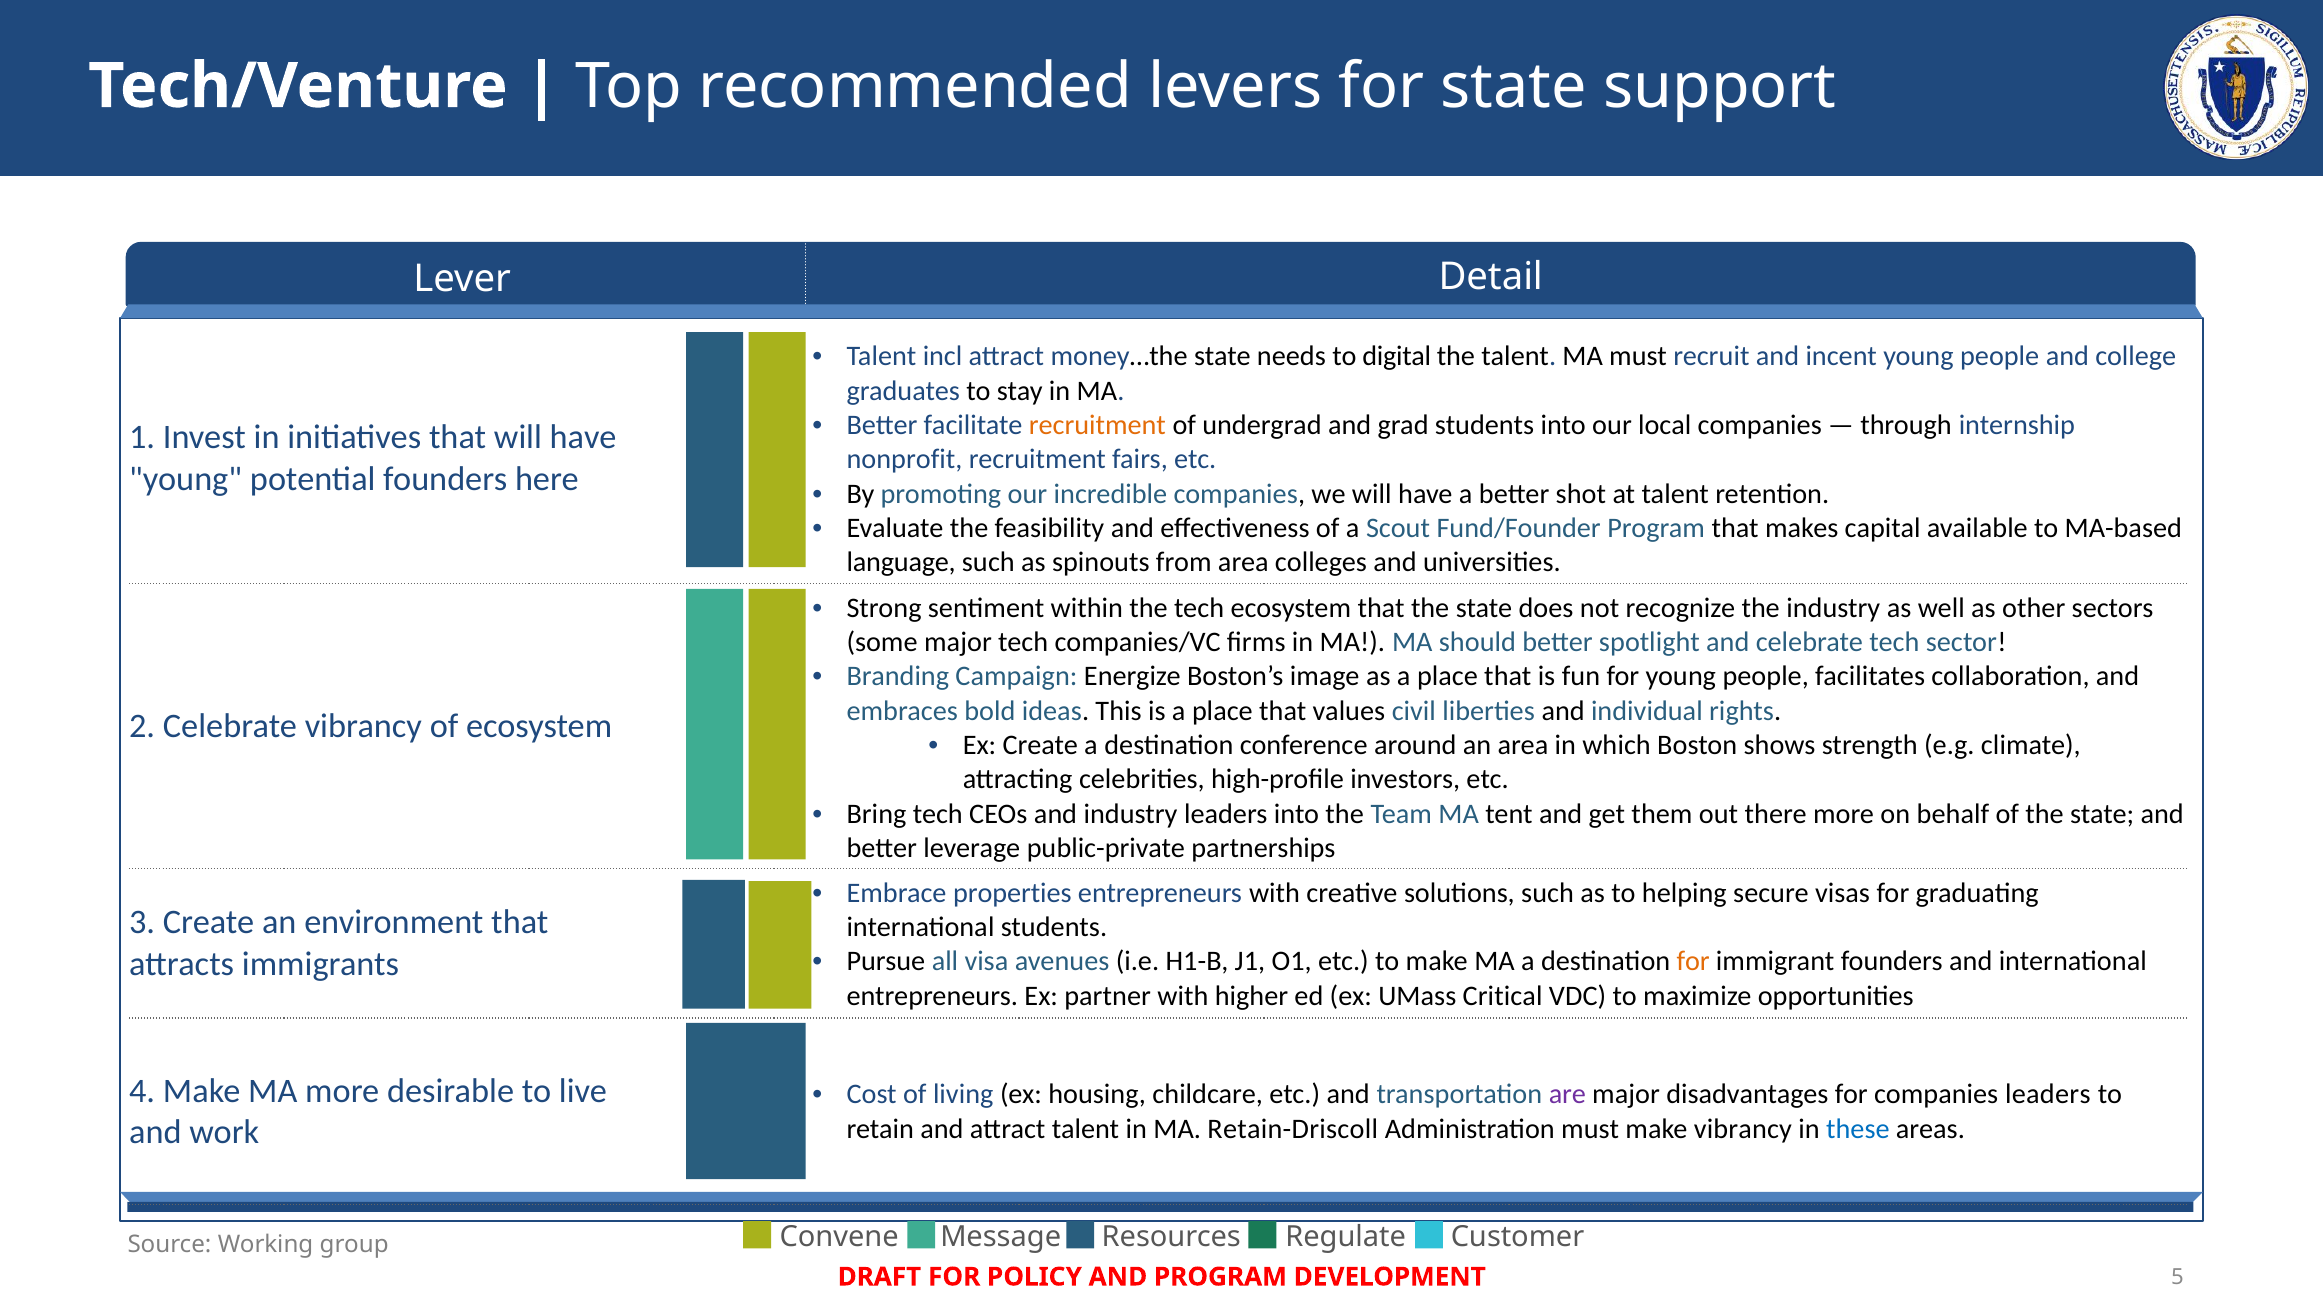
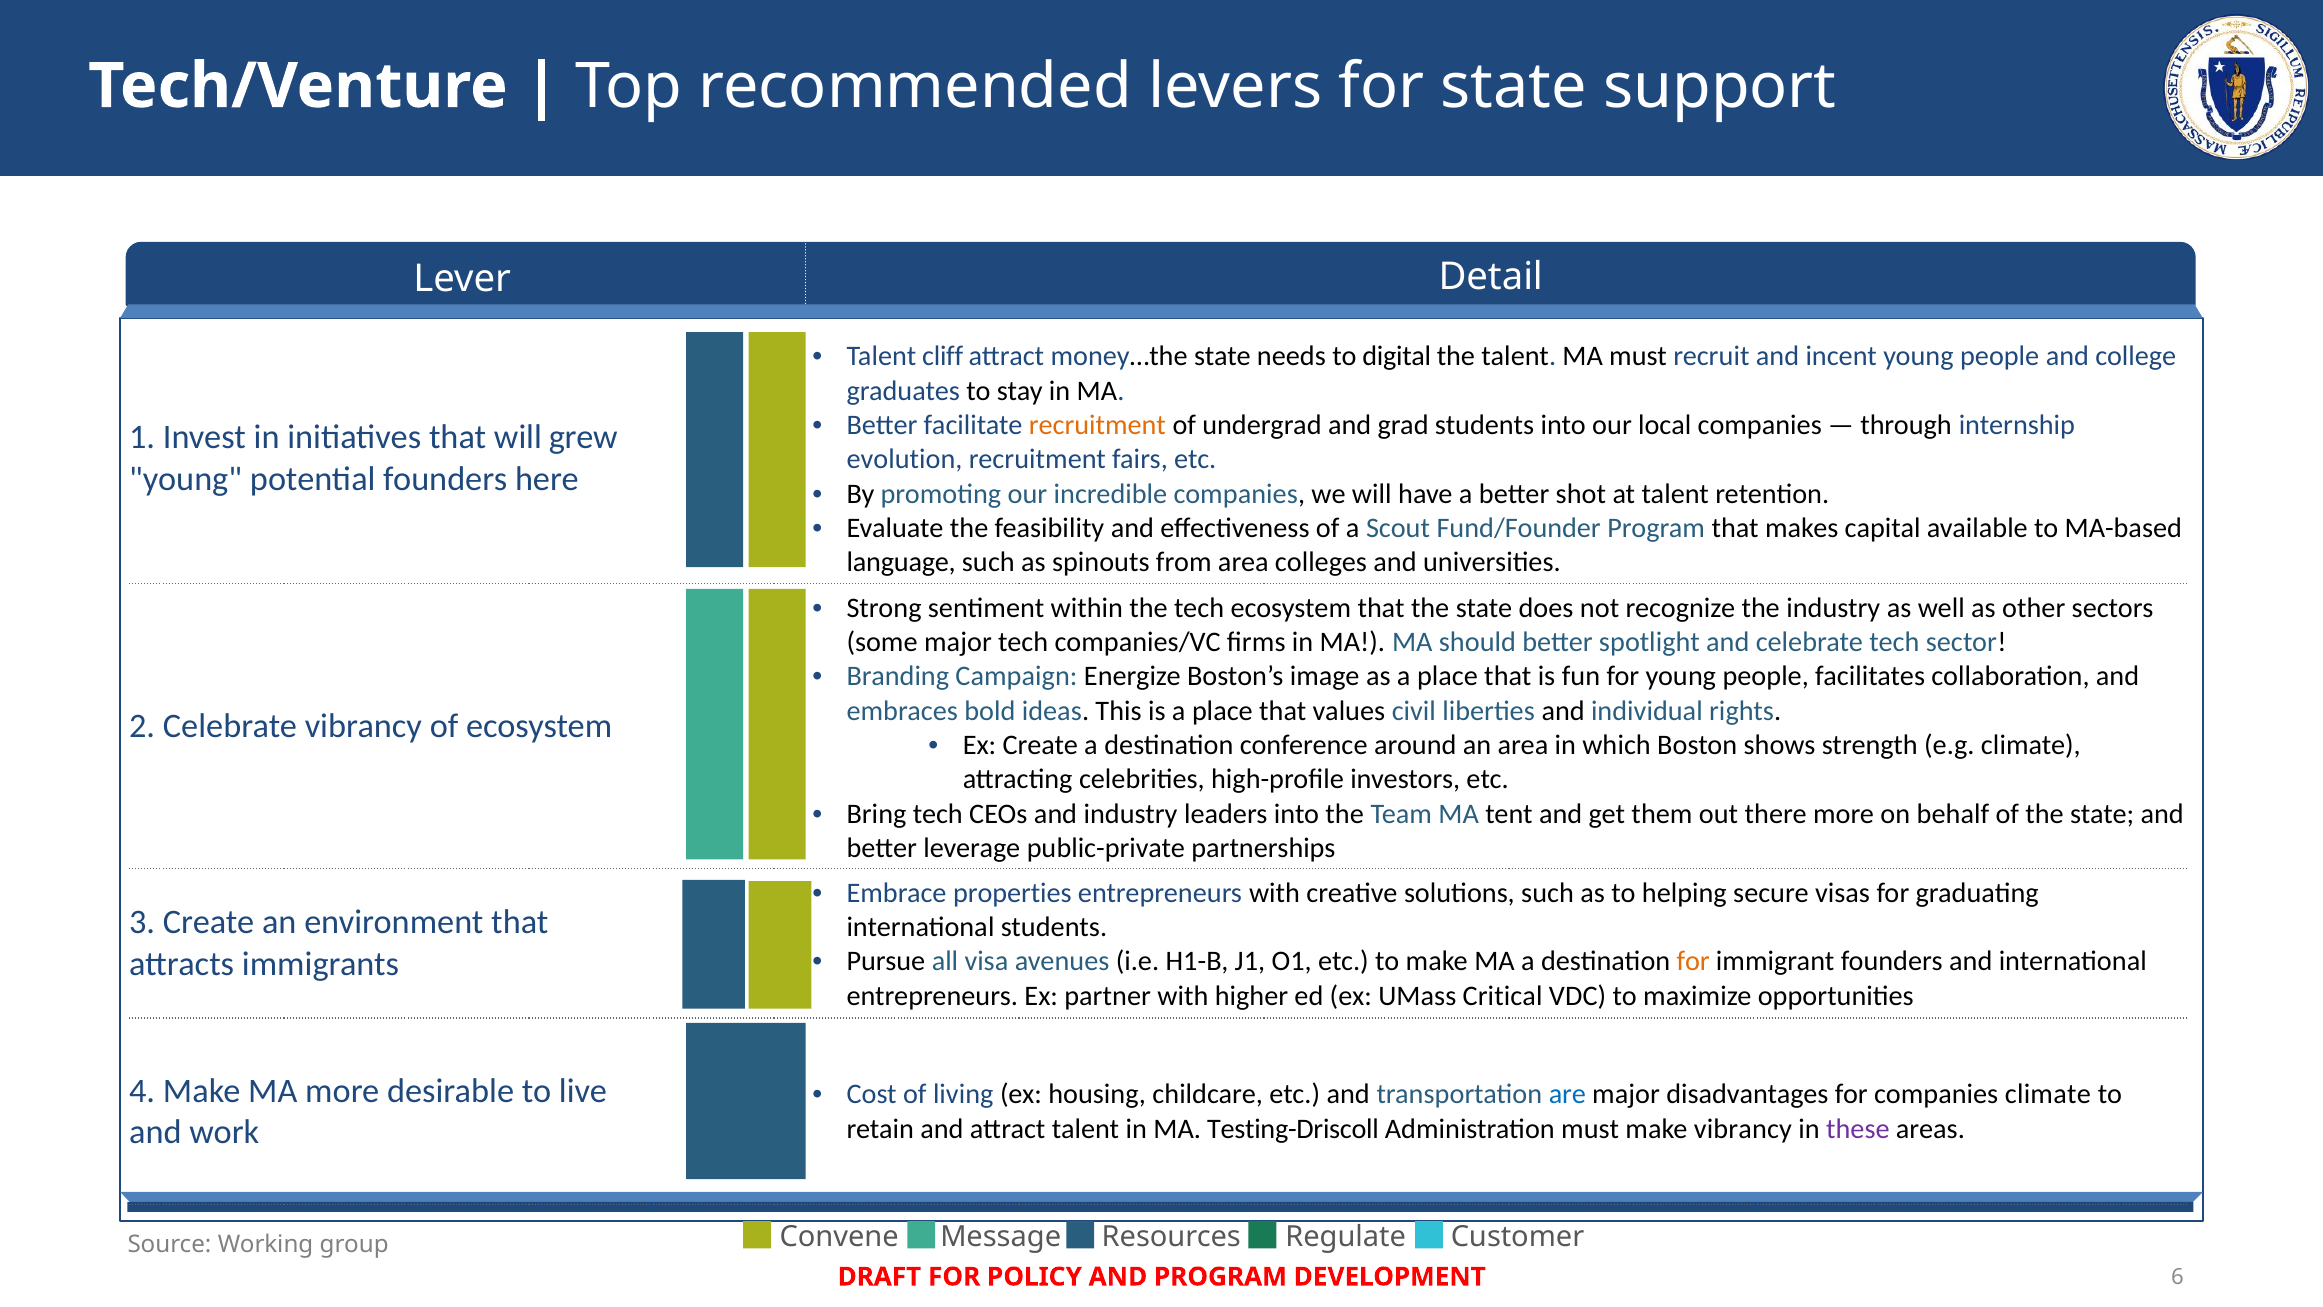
incl: incl -> cliff (943, 356)
that will have: have -> grew (583, 437)
nonprofit: nonprofit -> evolution (905, 459)
are colour: purple -> blue (1567, 1094)
companies leaders: leaders -> climate (2048, 1094)
Retain-Driscoll: Retain-Driscoll -> Testing-Driscoll (1293, 1129)
these colour: blue -> purple (1858, 1129)
5: 5 -> 6 (2177, 1276)
